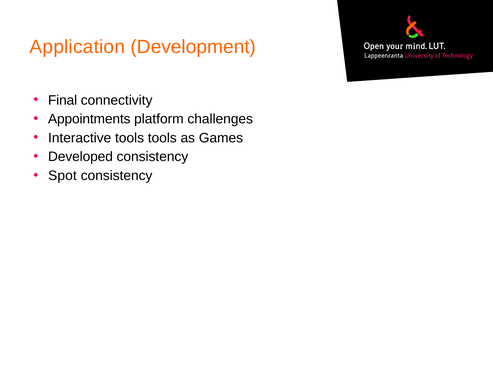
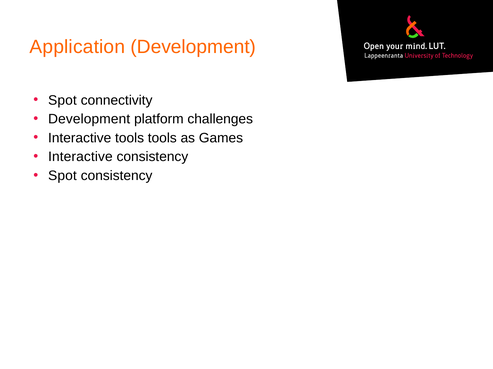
Final: Final -> Spot (62, 100)
Appointments: Appointments -> Development (89, 119)
Developed: Developed -> Interactive (80, 157)
